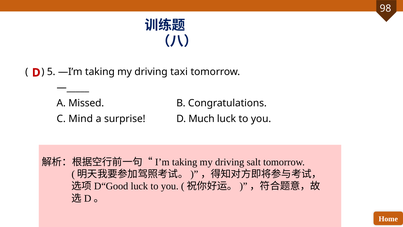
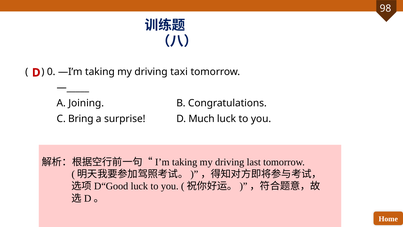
5: 5 -> 0 (51, 72)
Missed: Missed -> Joining (86, 103)
Mind: Mind -> Bring (81, 119)
salt: salt -> last (254, 162)
